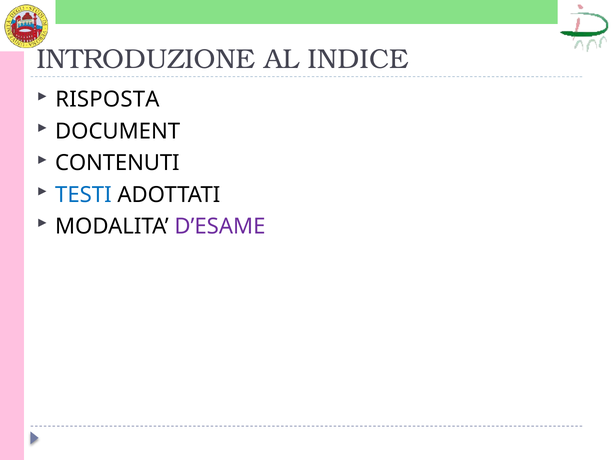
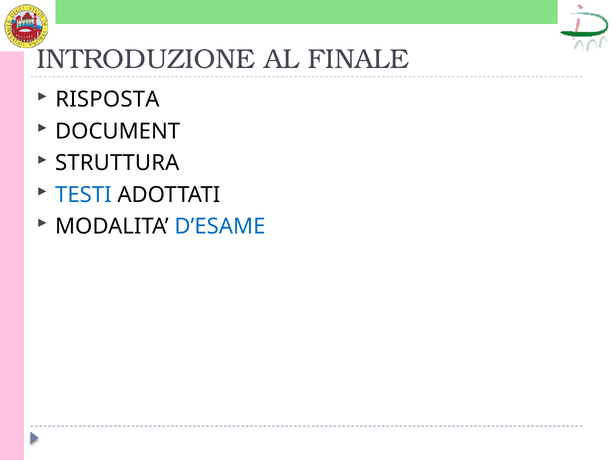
INDICE: INDICE -> FINALE (359, 59)
CONTENUTI: CONTENUTI -> STRUTTURA (117, 163)
D’ESAME colour: purple -> blue (220, 226)
